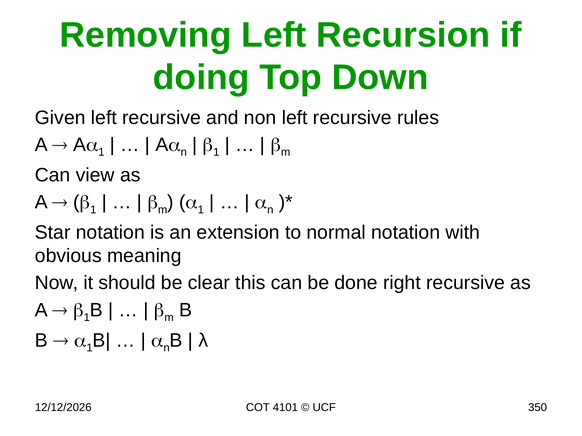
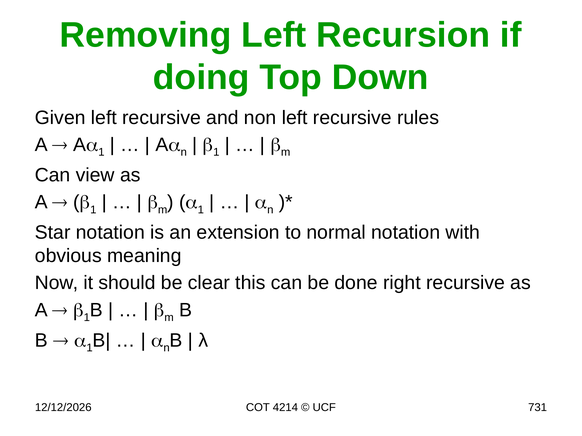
4101: 4101 -> 4214 (285, 408)
350: 350 -> 731 (538, 408)
